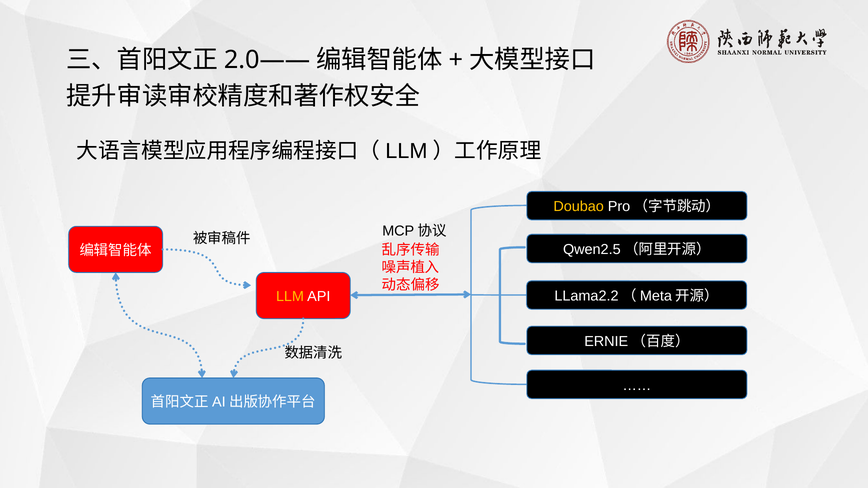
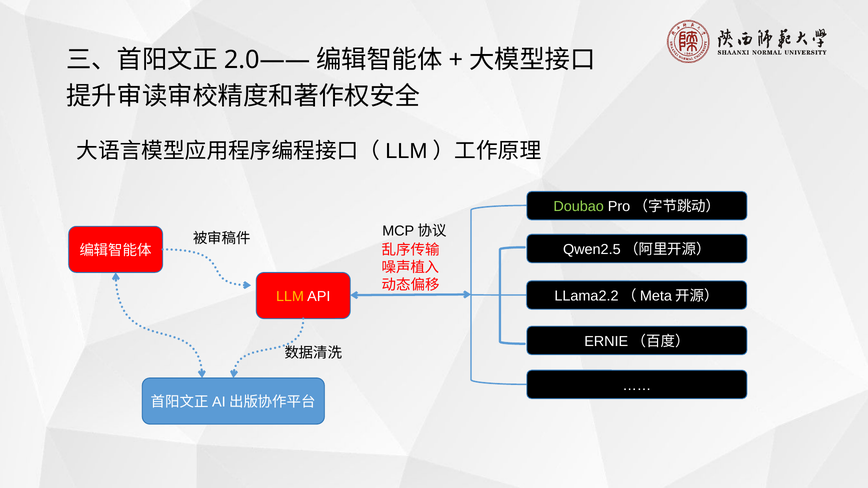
Doubao colour: yellow -> light green (579, 207)
